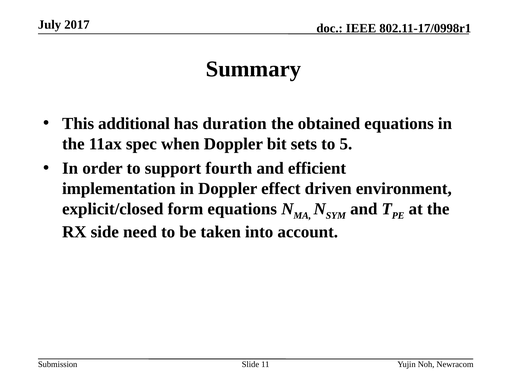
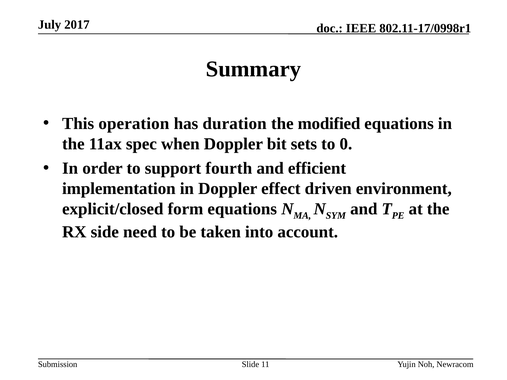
additional: additional -> operation (134, 124)
obtained: obtained -> modified (329, 124)
5: 5 -> 0 (346, 144)
